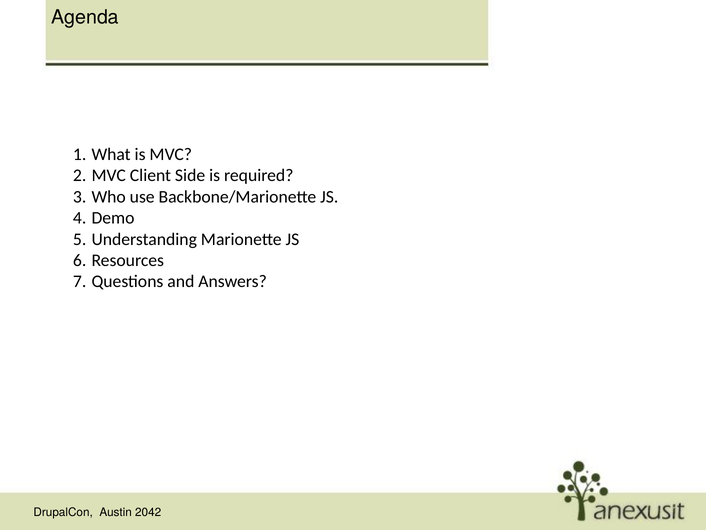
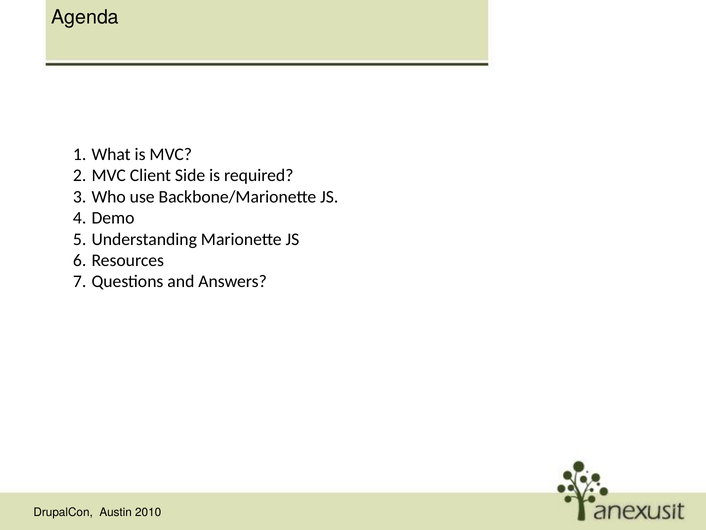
2042: 2042 -> 2010 (148, 512)
